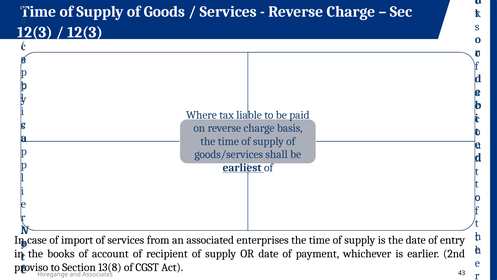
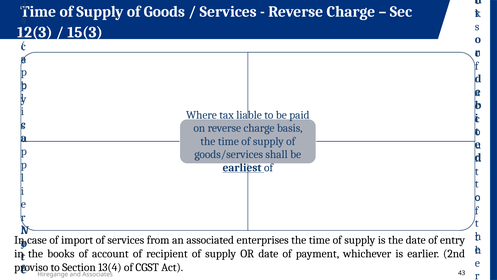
12(3: 12(3 -> 15(3 (85, 32)
13(8: 13(8 -> 13(4 (110, 267)
